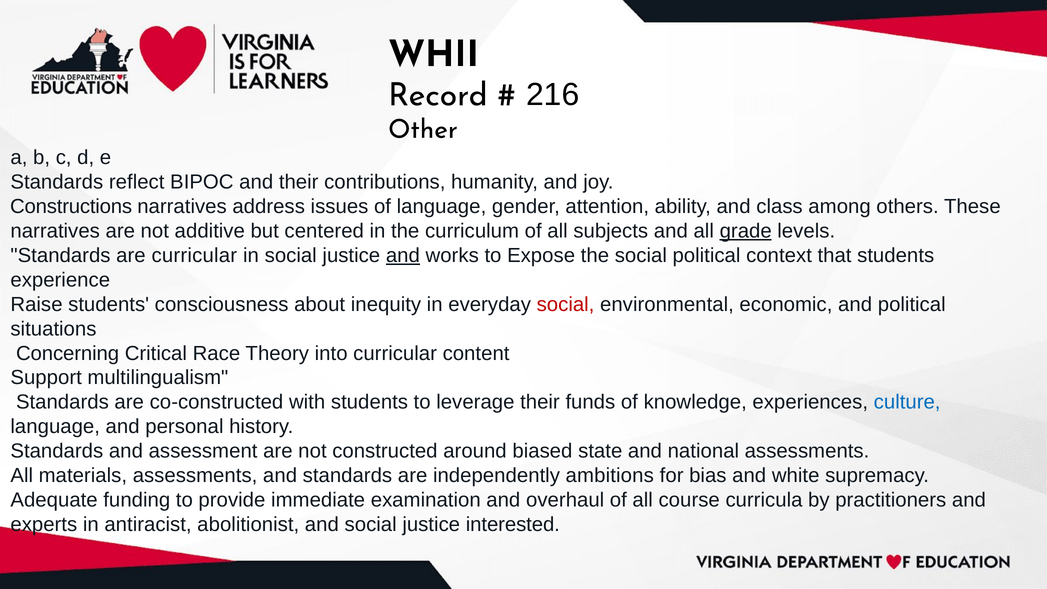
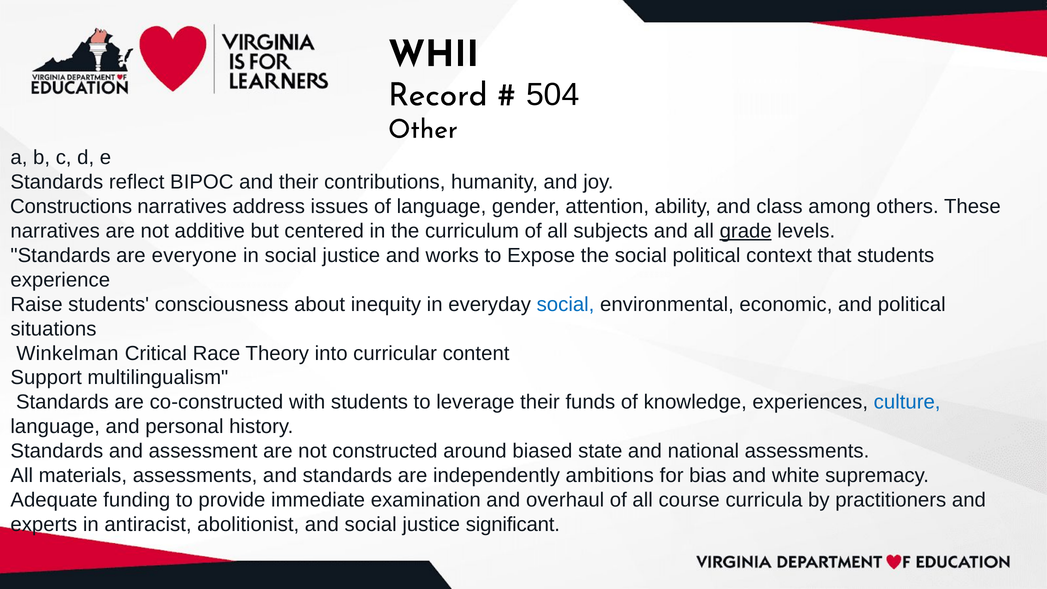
216: 216 -> 504 (553, 95)
are curricular: curricular -> everyone (194, 256)
and underline: present -> none (403, 256)
social colour: red -> blue (566, 304)
Concerning: Concerning -> Winkelman (67, 353)
interested: interested -> significant (513, 524)
